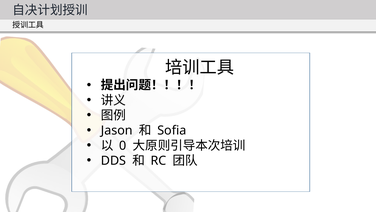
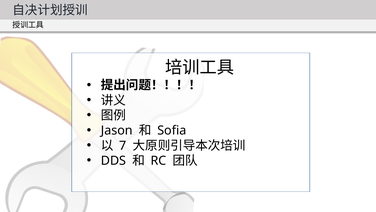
0: 0 -> 7 (123, 145)
